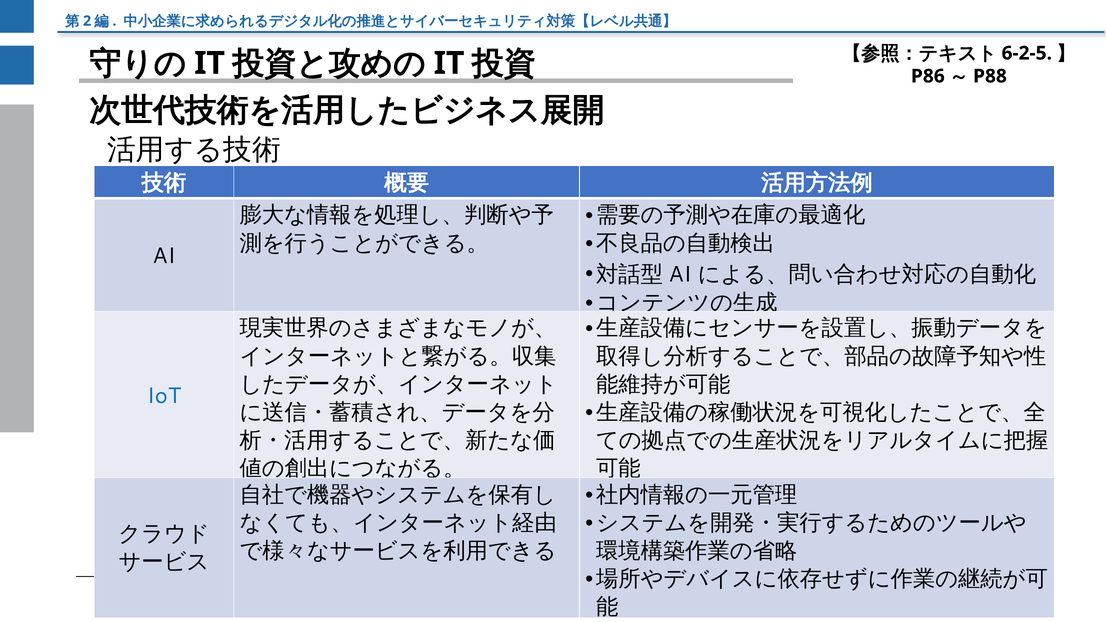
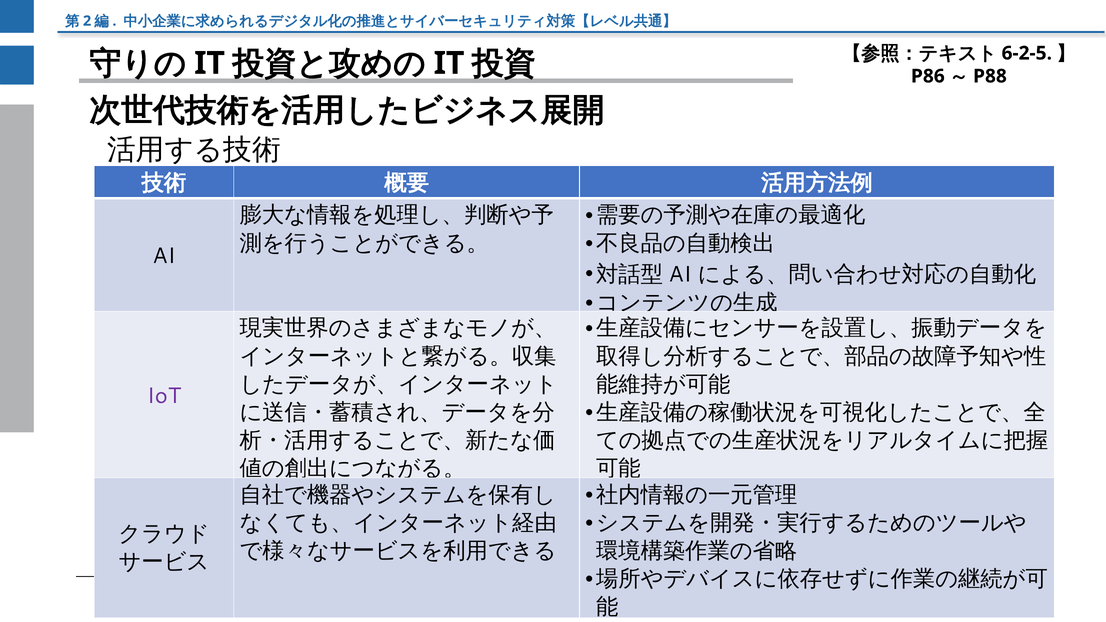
IoT colour: blue -> purple (164, 396)
